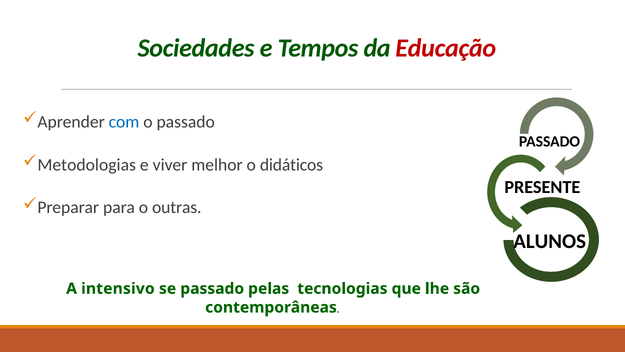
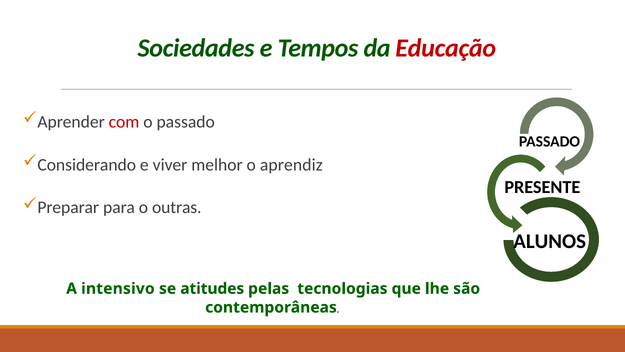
com colour: blue -> red (124, 122)
Metodologias: Metodologias -> Considerando (87, 165)
didáticos: didáticos -> aprendiz (291, 165)
se passado: passado -> atitudes (212, 288)
